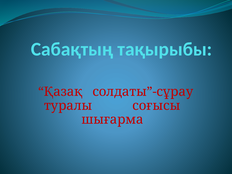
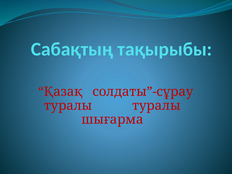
туралы соғысы: соғысы -> туралы (156, 106)
